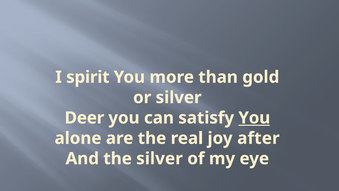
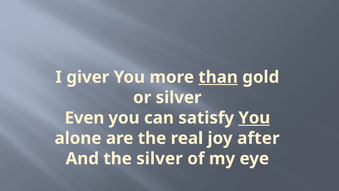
spirit: spirit -> giver (88, 77)
than underline: none -> present (218, 77)
Deer: Deer -> Even (84, 118)
